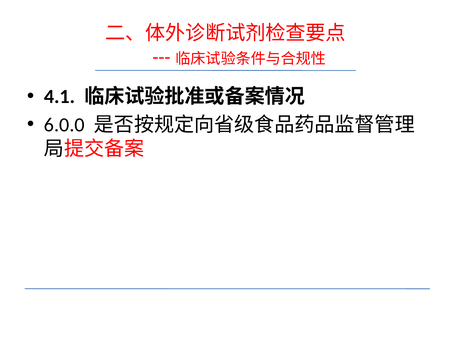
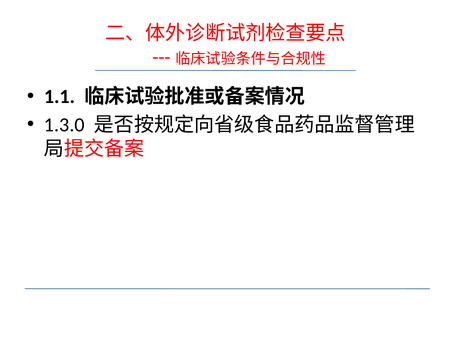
4.1: 4.1 -> 1.1 (59, 97)
6.0.0: 6.0.0 -> 1.3.0 (64, 125)
